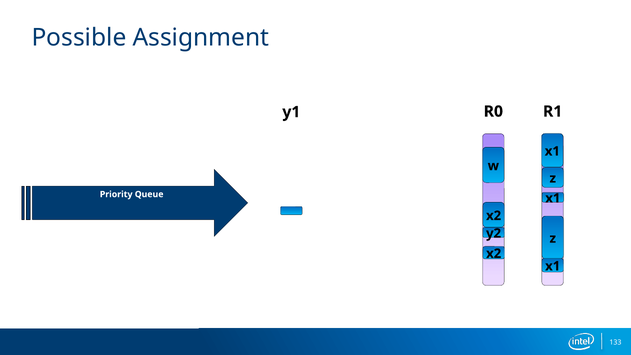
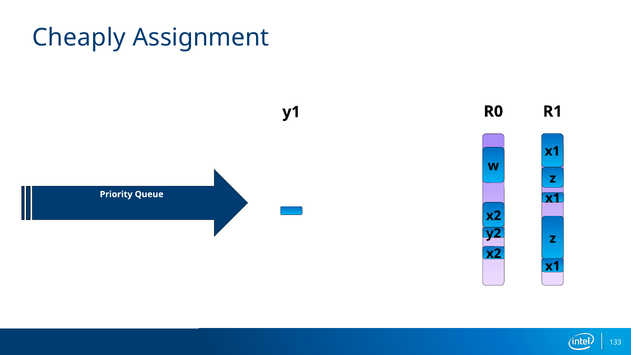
Possible: Possible -> Cheaply (79, 38)
